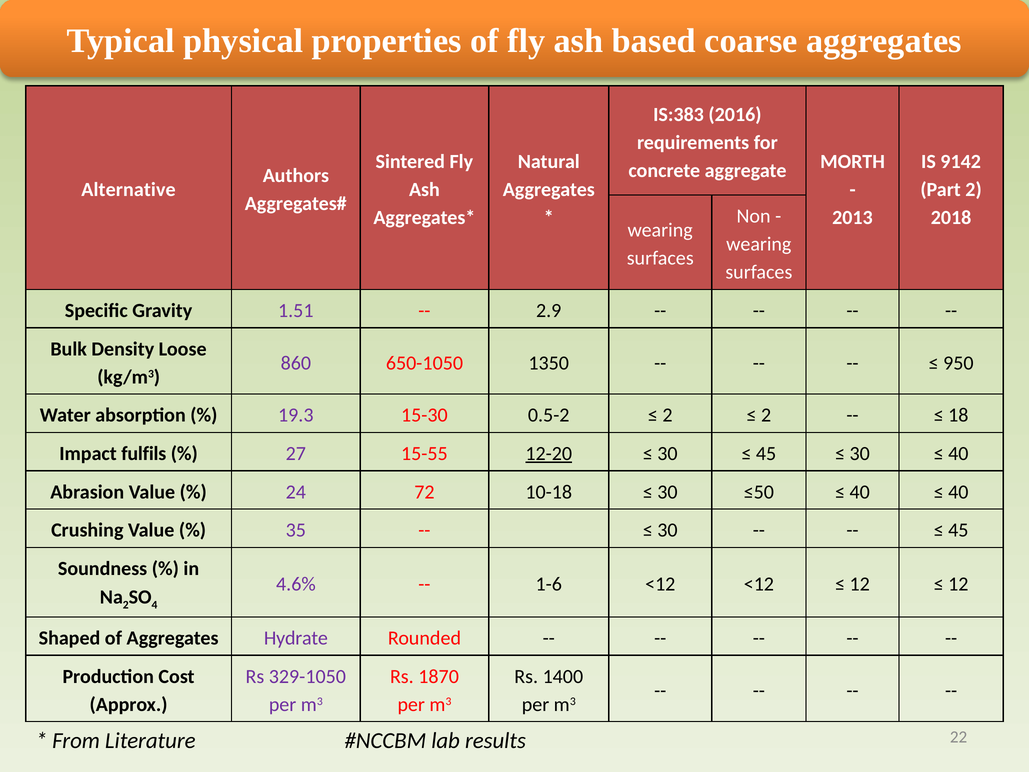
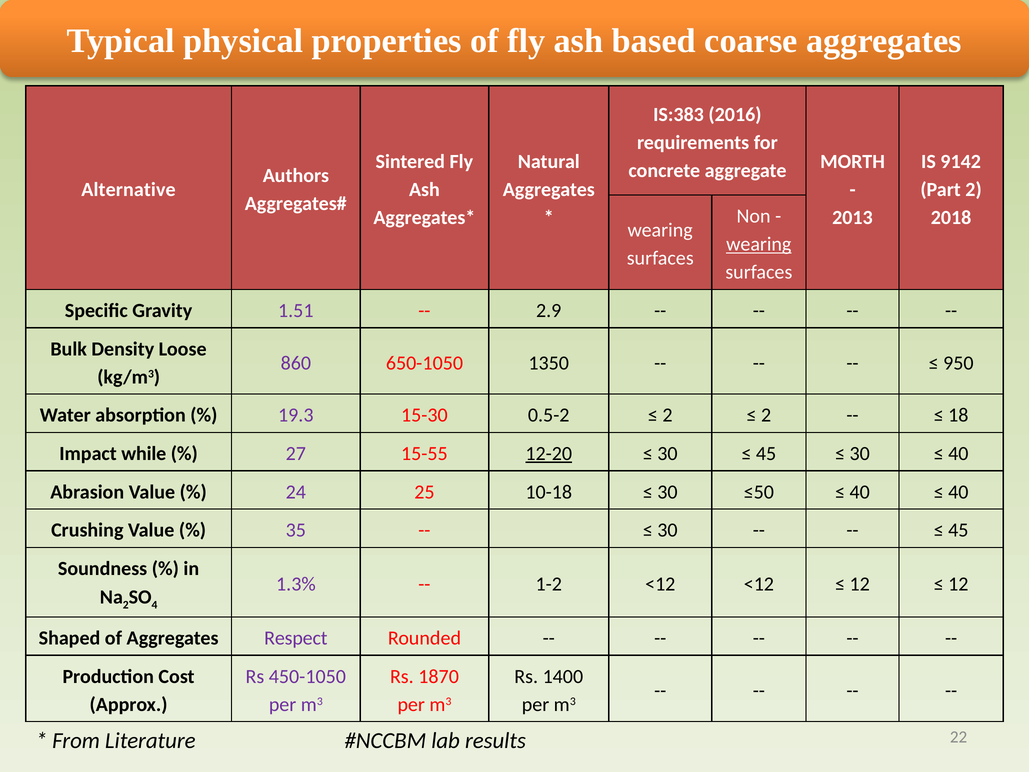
wearing underline: none -> present (759, 244)
fulfils: fulfils -> while (144, 454)
72: 72 -> 25 (424, 492)
4.6%: 4.6% -> 1.3% (296, 584)
1-6: 1-6 -> 1-2 (549, 584)
Hydrate: Hydrate -> Respect (296, 638)
329-1050: 329-1050 -> 450-1050 (307, 676)
